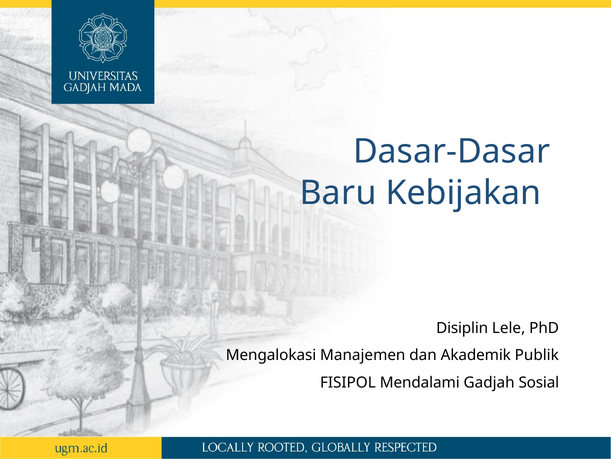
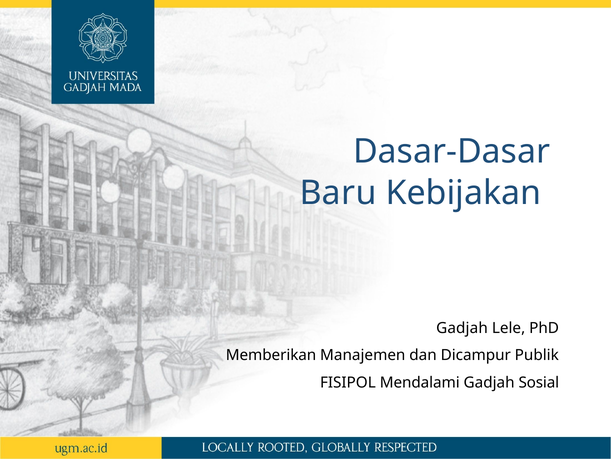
Disiplin: Disiplin -> Gadjah (462, 328)
Mengalokasi: Mengalokasi -> Memberikan (271, 355)
Akademik: Akademik -> Dicampur (476, 355)
